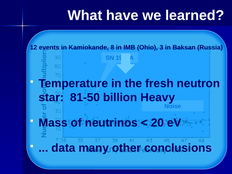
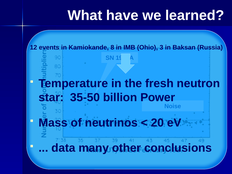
81-50: 81-50 -> 35-50 (85, 97)
Heavy: Heavy -> Power (158, 97)
